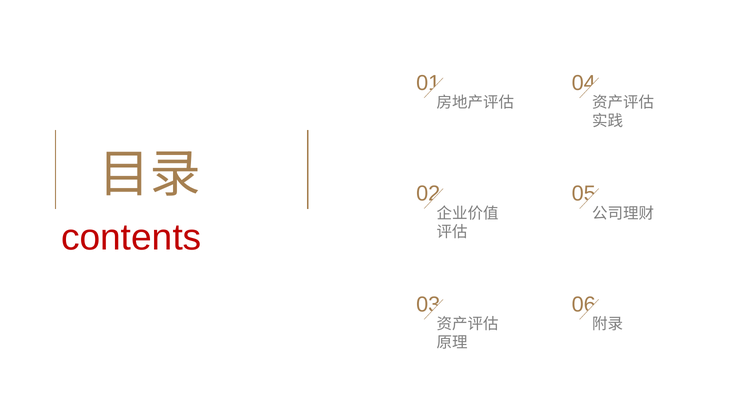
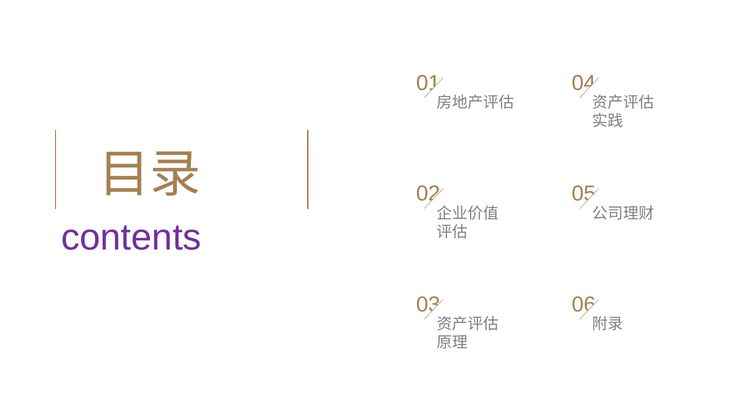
contents colour: red -> purple (131, 237)
